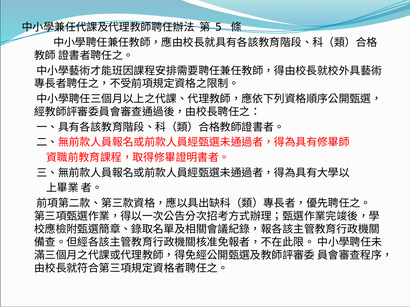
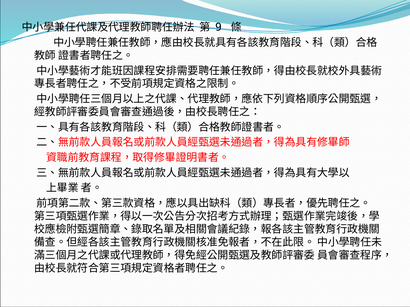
5: 5 -> 9 (218, 27)
